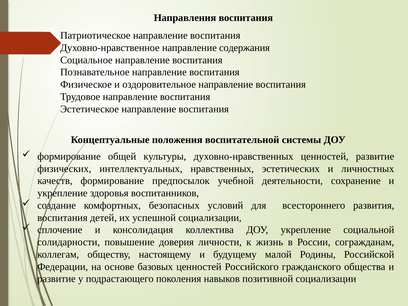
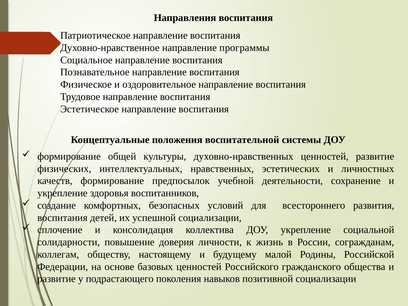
содержания: содержания -> программы (244, 48)
